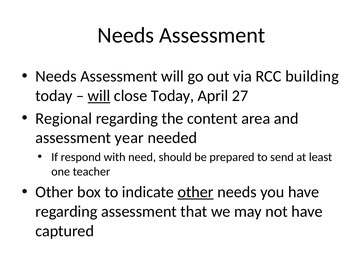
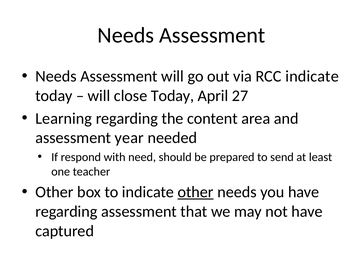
RCC building: building -> indicate (312, 76)
will underline: present -> none (99, 96)
Regional: Regional -> Learning (64, 118)
